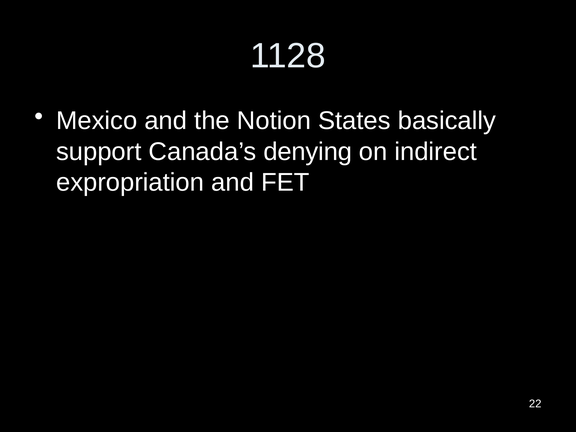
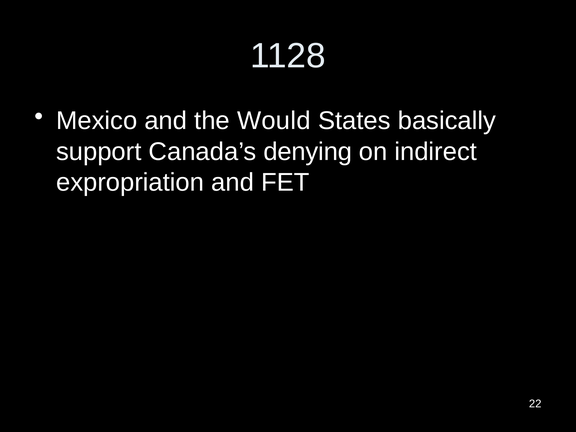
Notion: Notion -> Would (274, 121)
